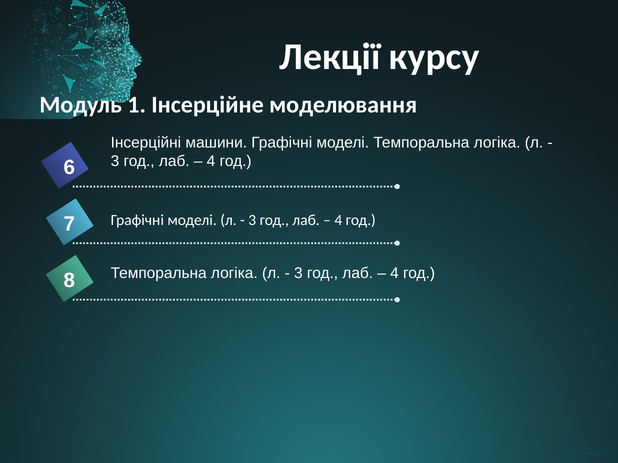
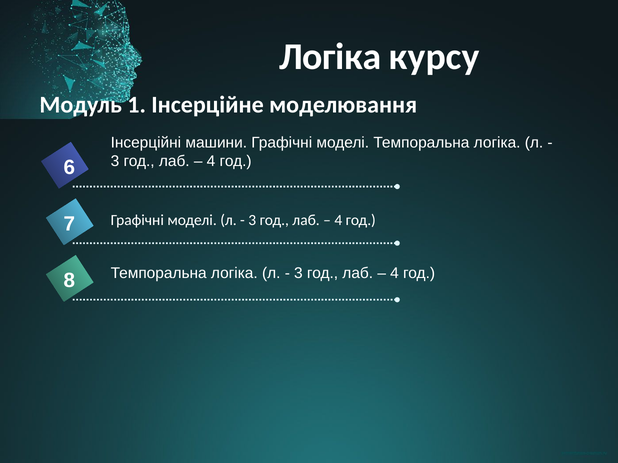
Лекції: Лекції -> Логіка (330, 57)
